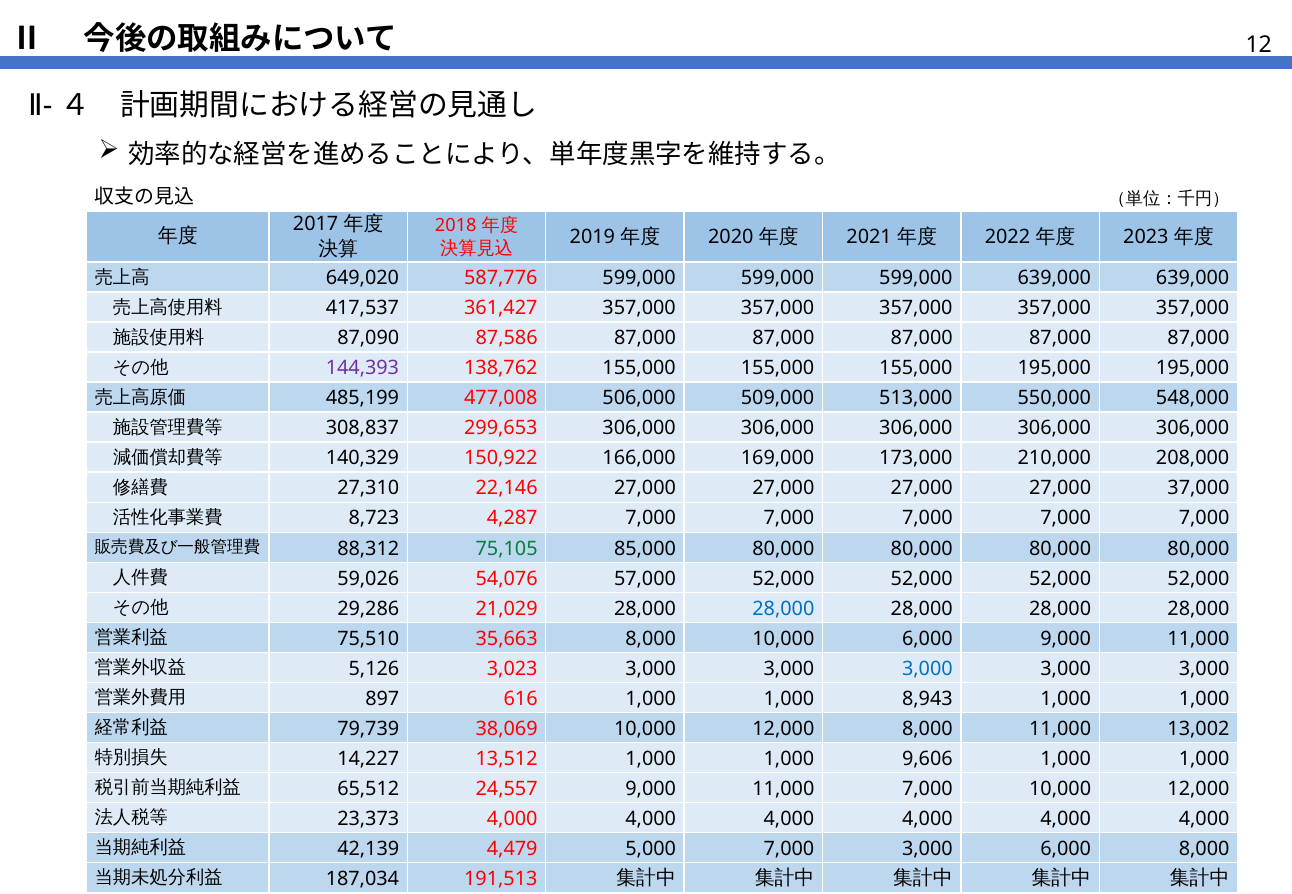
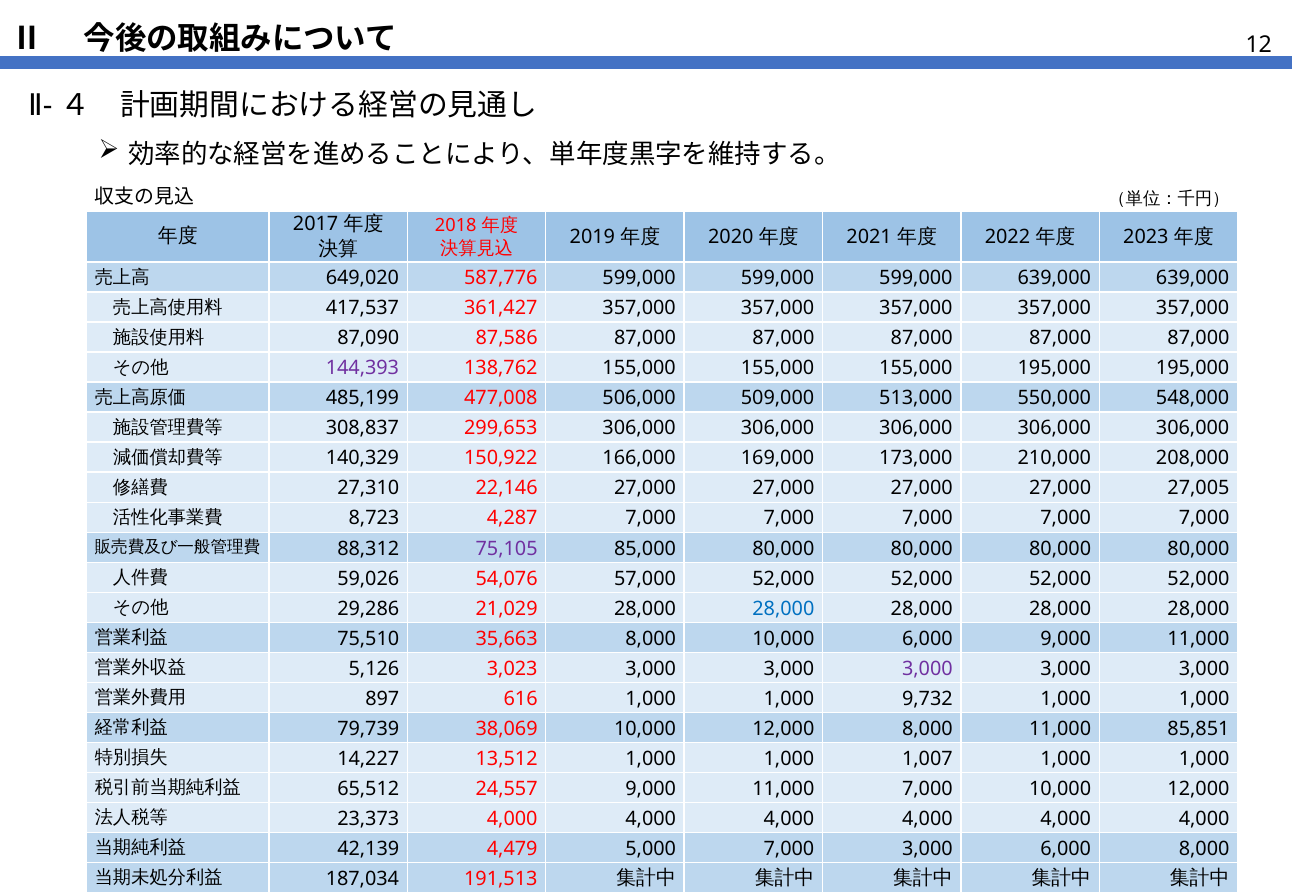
37,000: 37,000 -> 27,005 (1198, 489)
75,105 colour: green -> purple (507, 549)
3,000 colour: blue -> purple (927, 669)
8,943: 8,943 -> 9,732 (927, 699)
13,002: 13,002 -> 85,851 (1198, 729)
9,606: 9,606 -> 1,007 (927, 759)
